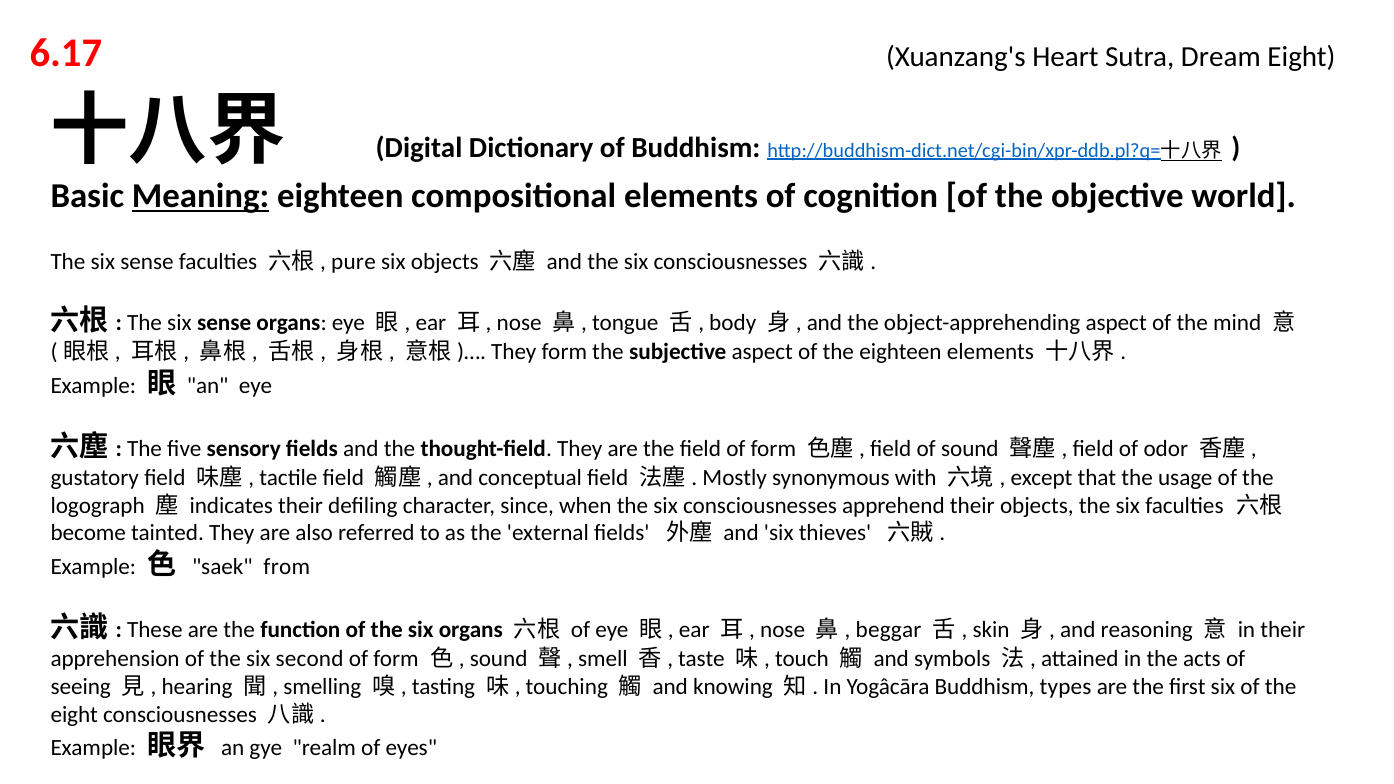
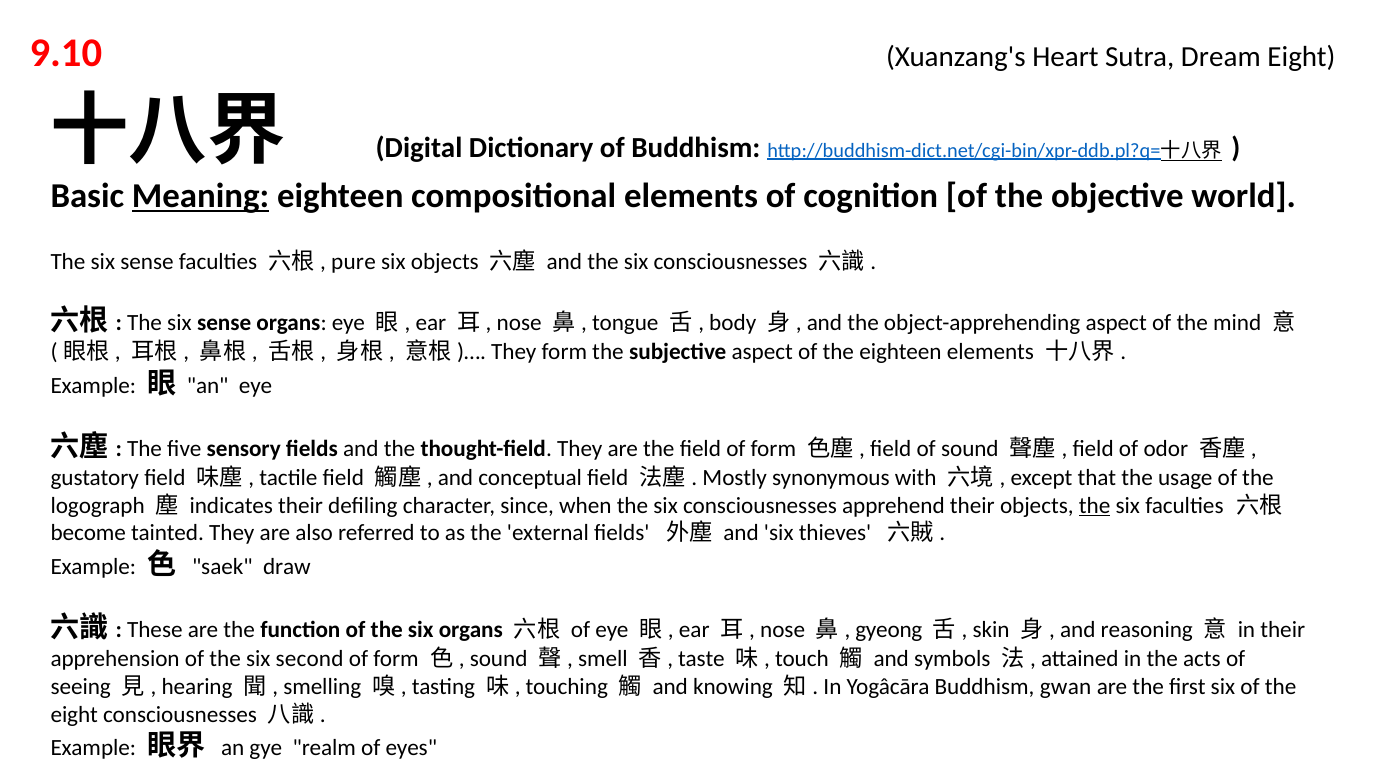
6.17: 6.17 -> 9.10 (66, 53)
the underline: none -> present (1095, 505)
from: from -> draw (287, 567)
beggar: beggar -> gyeong (889, 630)
types: types -> gwan (1066, 687)
